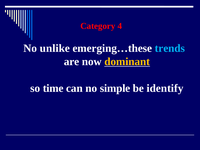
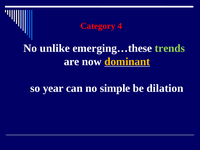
trends colour: light blue -> light green (170, 48)
time: time -> year (53, 88)
identify: identify -> dilation (165, 88)
